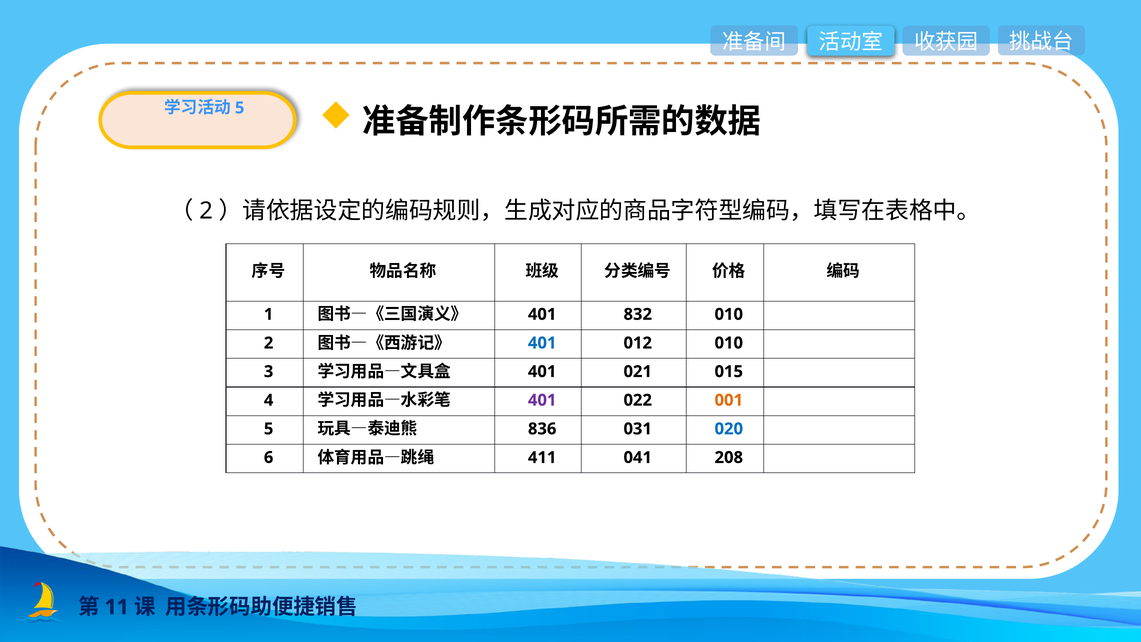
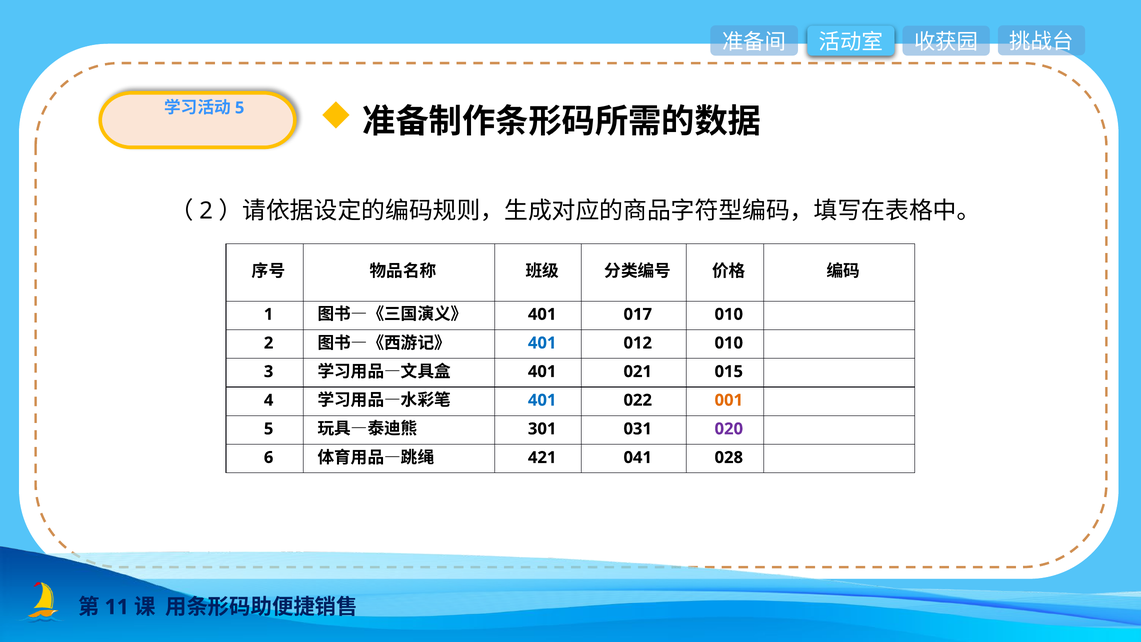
832: 832 -> 017 (638, 314)
401 colour: purple -> blue (542, 400)
836: 836 -> 301 (542, 429)
020 colour: blue -> purple (729, 429)
411: 411 -> 421 (542, 457)
208: 208 -> 028 (729, 457)
